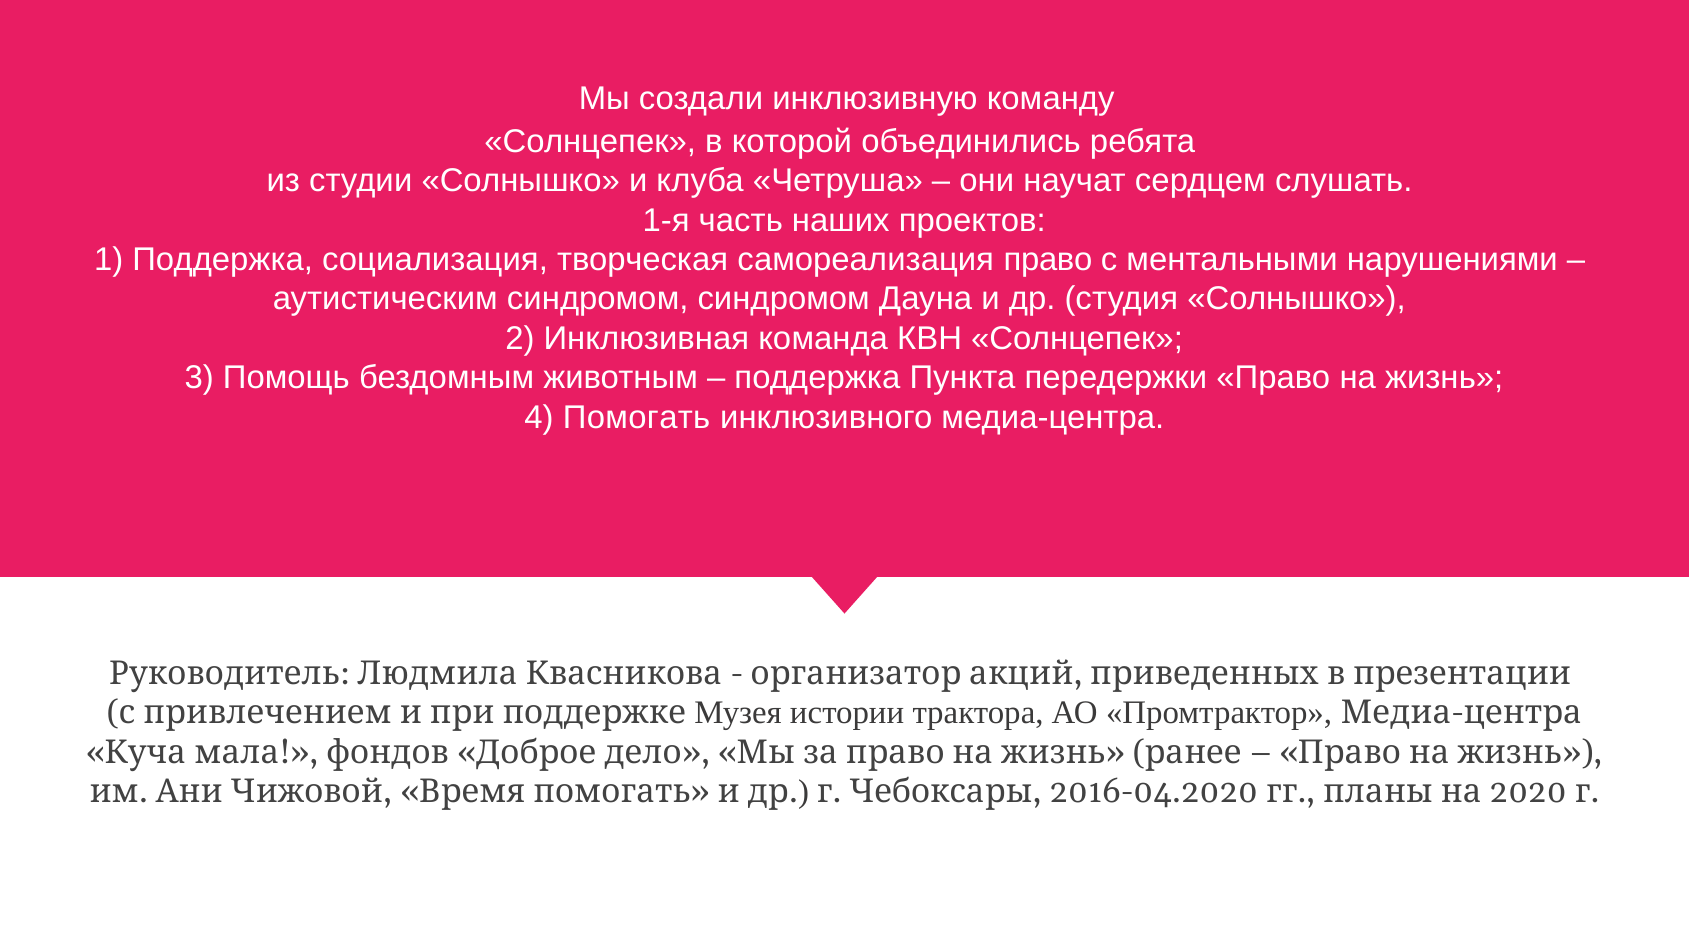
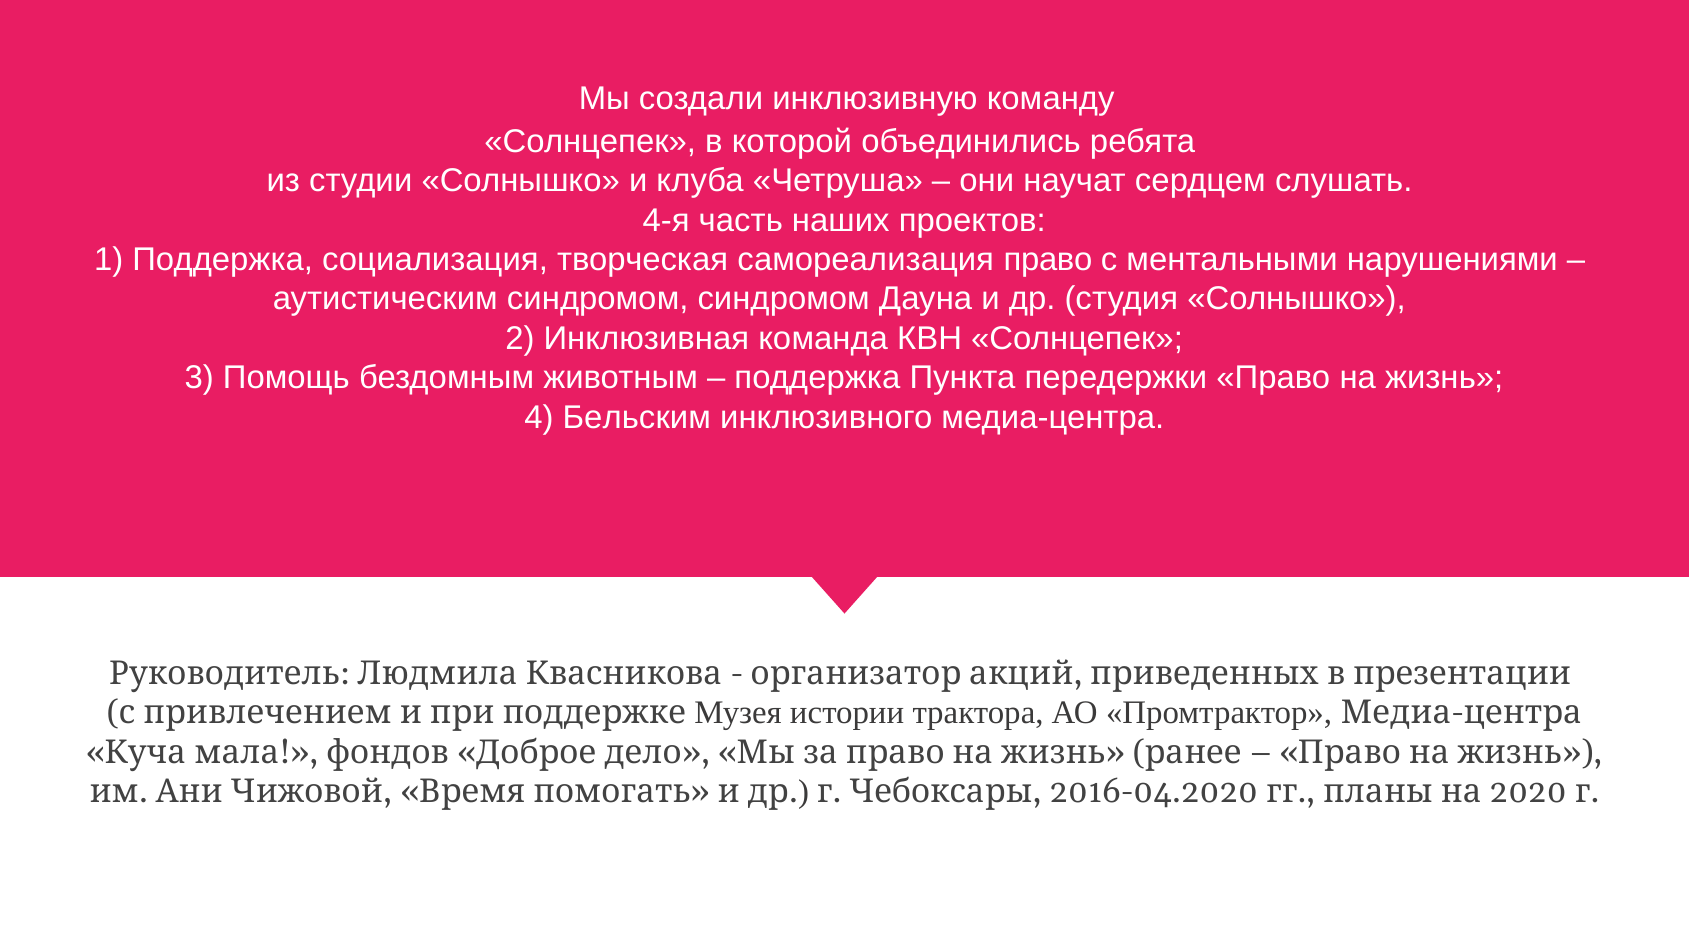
1-я: 1-я -> 4-я (666, 220)
Помогать: Помогать -> Бельским (637, 417)
